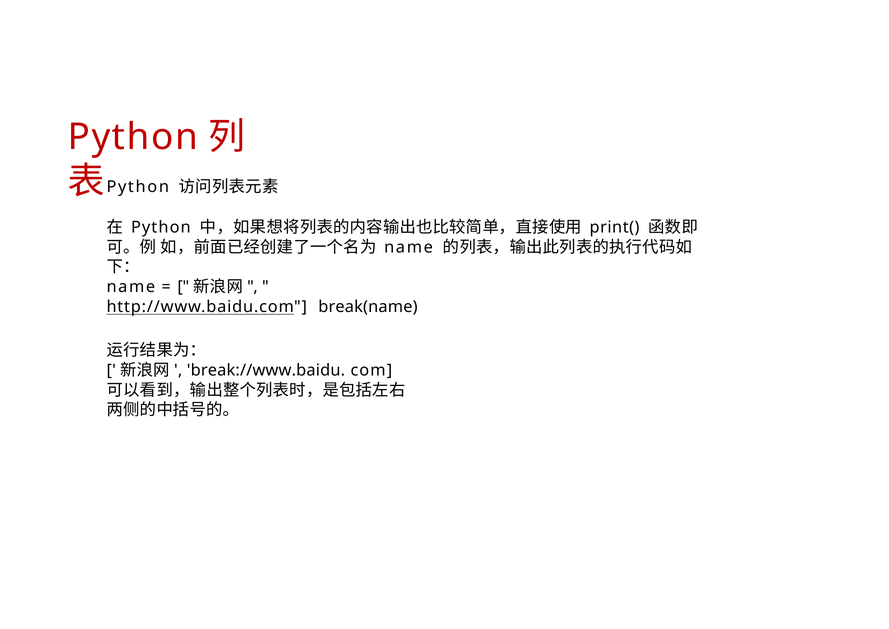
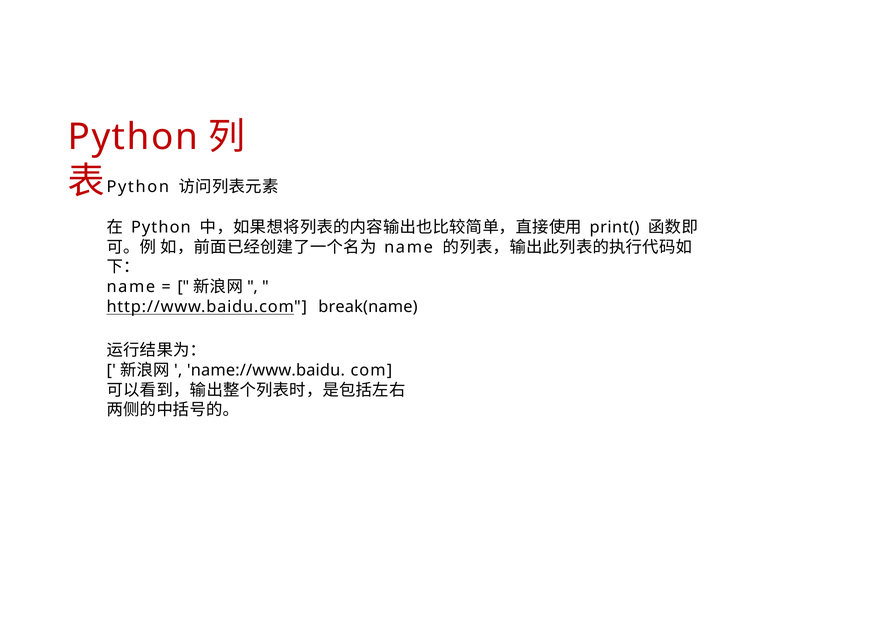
break://www.baidu: break://www.baidu -> name://www.baidu (266, 370)
